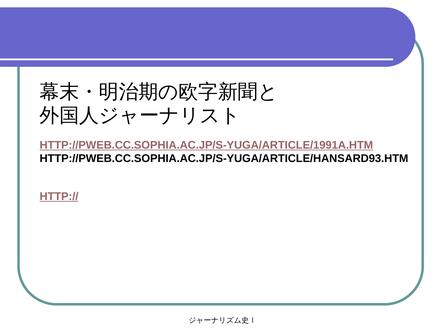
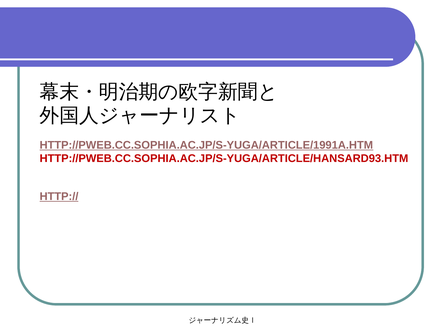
HTTP://PWEB.CC.SOPHIA.AC.JP/S-YUGA/ARTICLE/HANSARD93.HTM colour: black -> red (224, 158)
